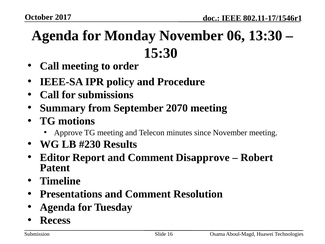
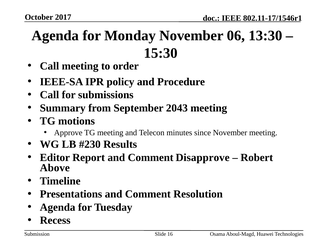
2070: 2070 -> 2043 (177, 108)
Patent: Patent -> Above (55, 168)
